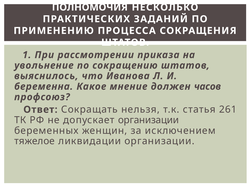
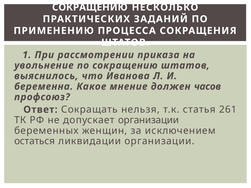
ПОЛНОМОЧИЯ: ПОЛНОМОЧИЯ -> СОКРАЩЕНИЮ (90, 7)
тяжелое: тяжелое -> остаться (35, 141)
